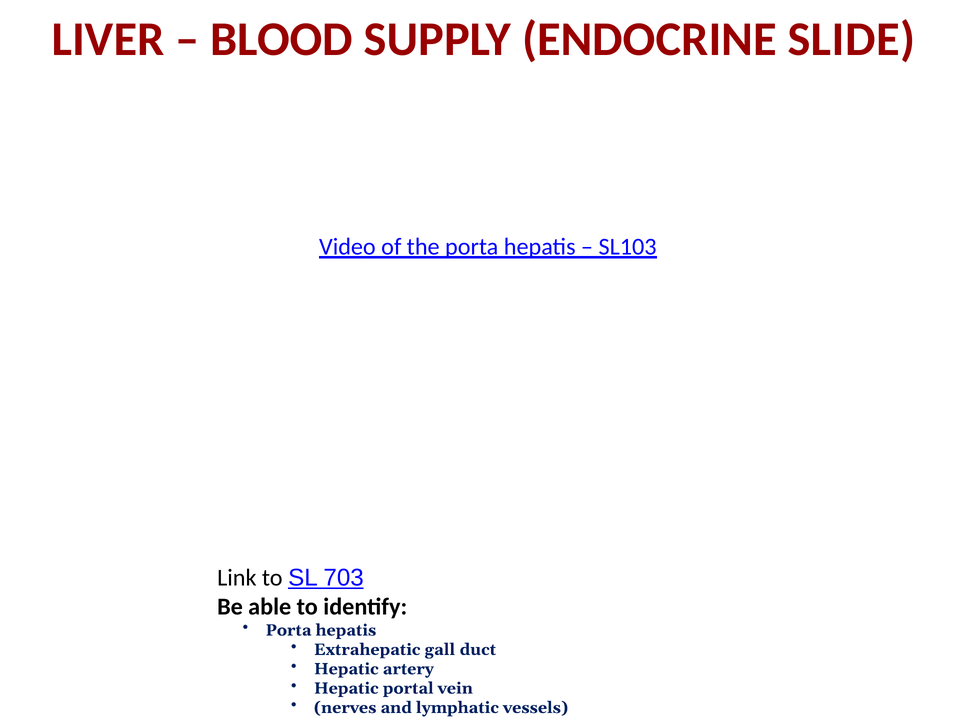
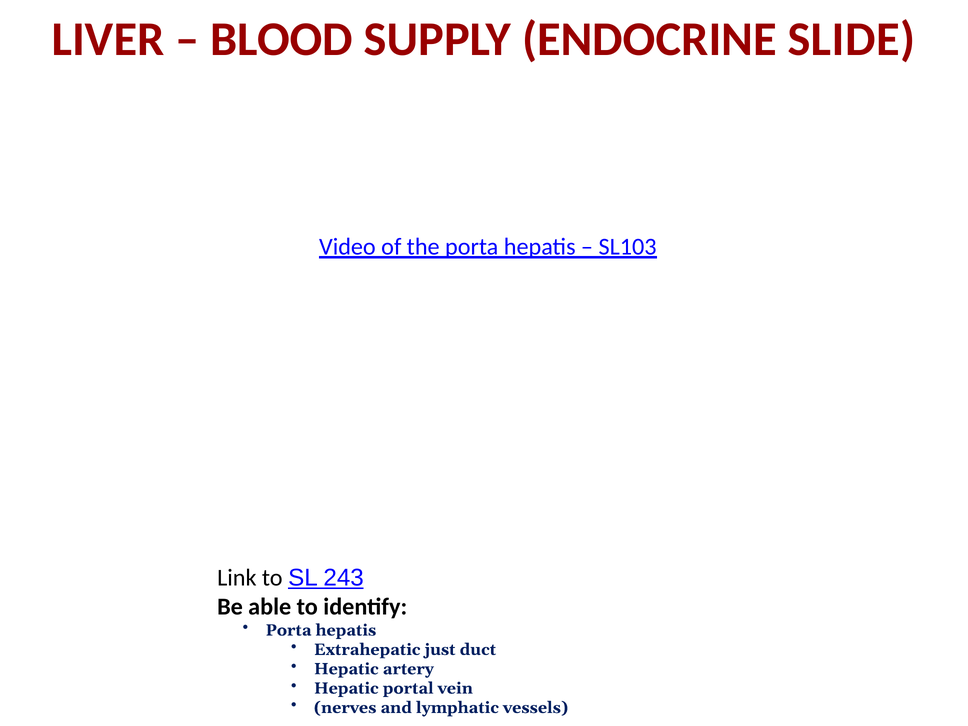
703: 703 -> 243 (344, 578)
gall: gall -> just (440, 650)
